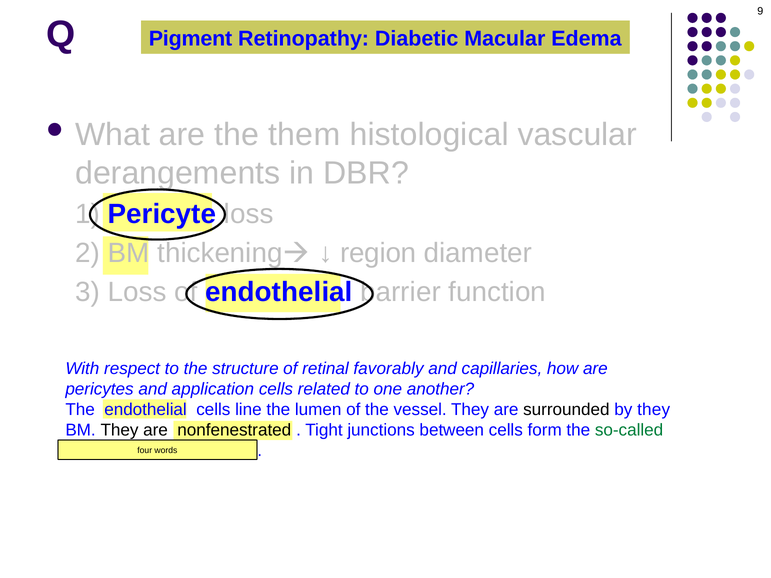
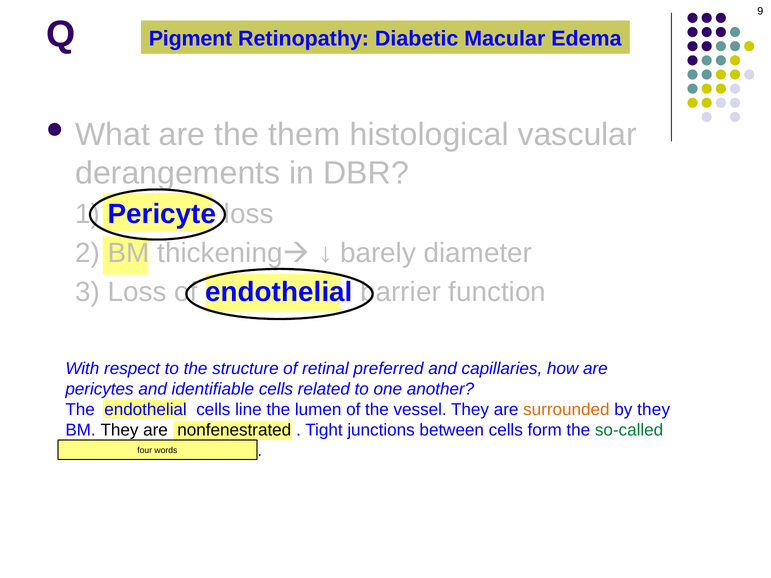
region: region -> barely (378, 253)
favorably: favorably -> preferred (388, 369)
application: application -> identifiable (213, 389)
surrounded colour: black -> orange (566, 410)
